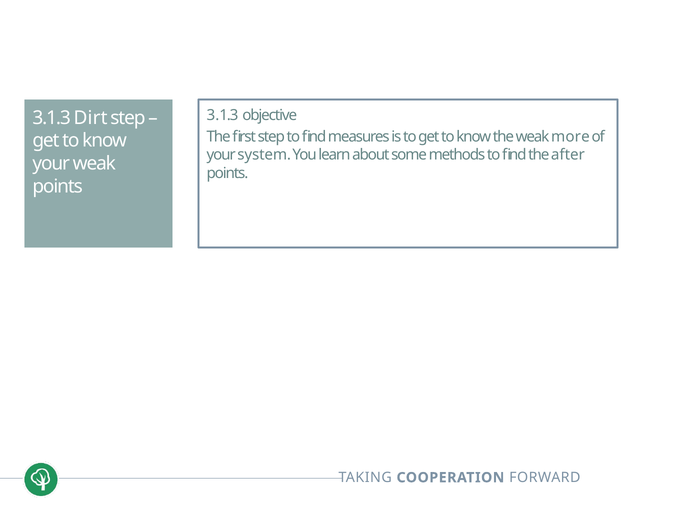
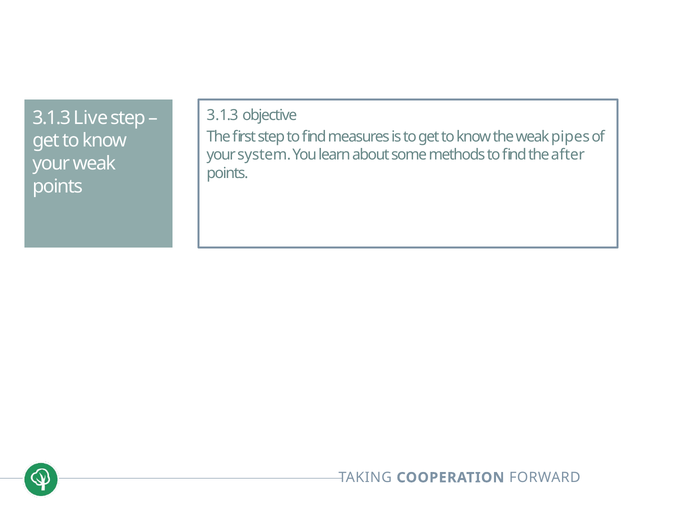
Dirt: Dirt -> Live (91, 118)
more: more -> pipes (570, 136)
